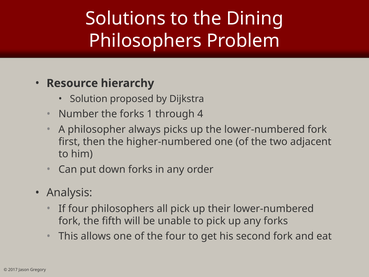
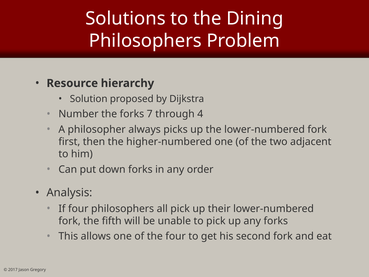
1: 1 -> 7 (150, 114)
